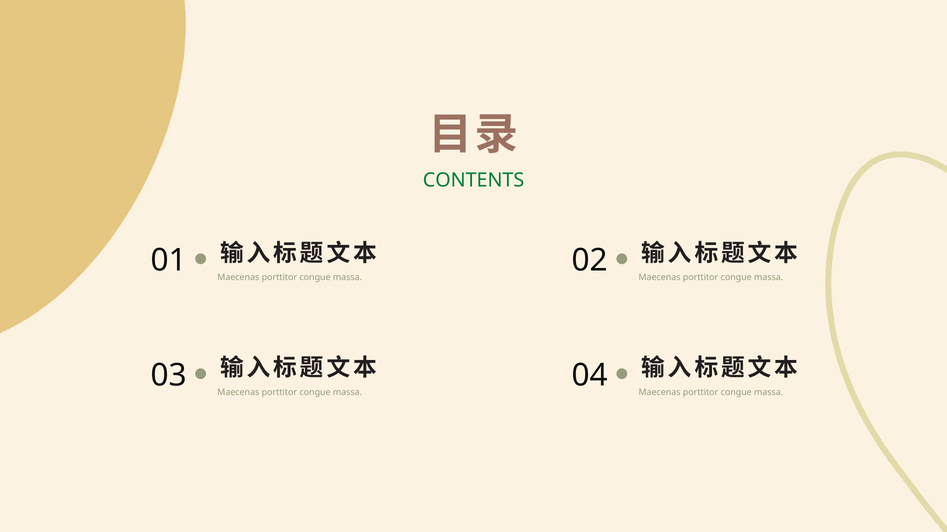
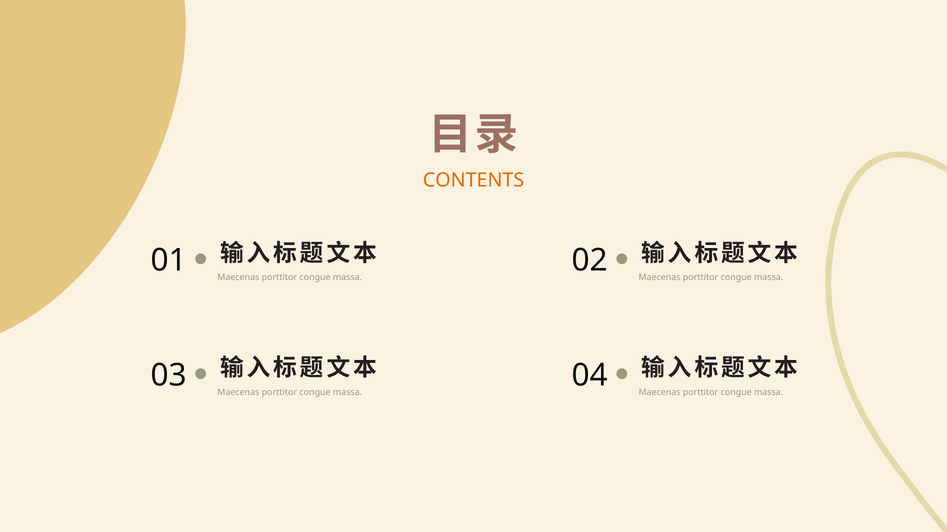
CONTENTS colour: green -> orange (474, 181)
